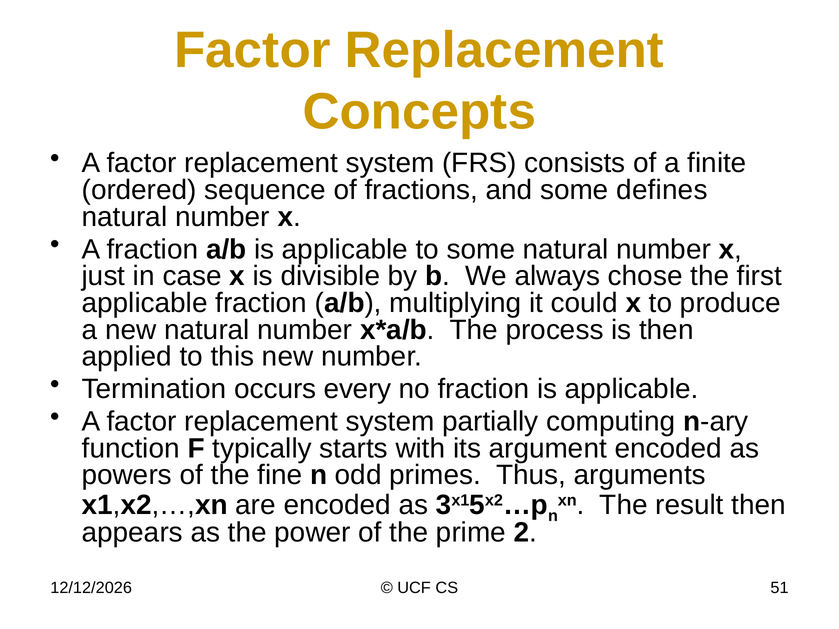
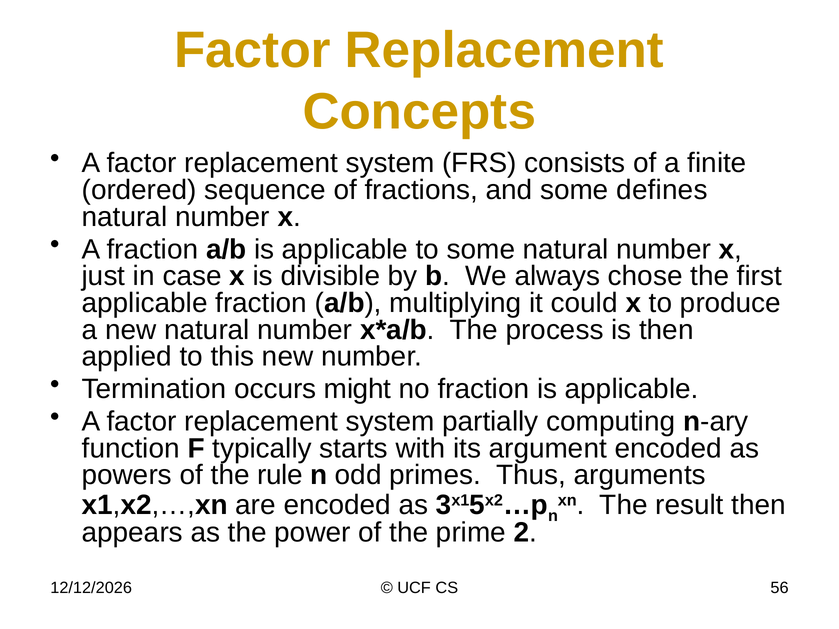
every: every -> might (358, 389)
fine: fine -> rule (280, 475)
51: 51 -> 56 (780, 588)
